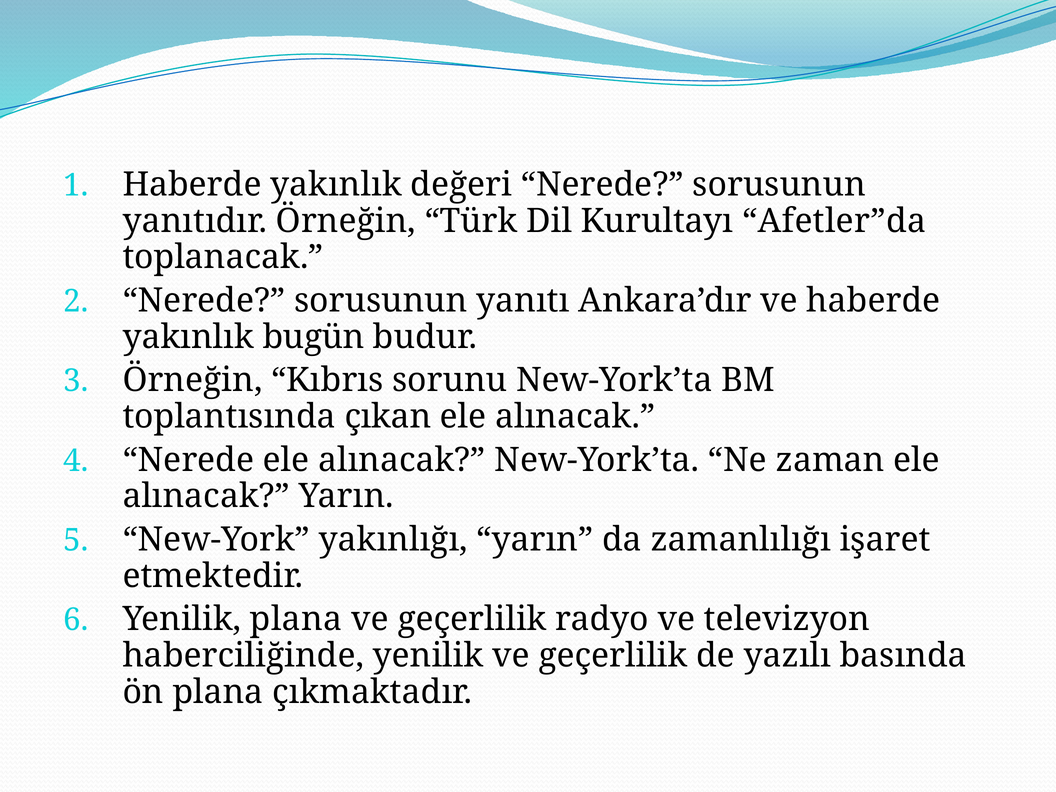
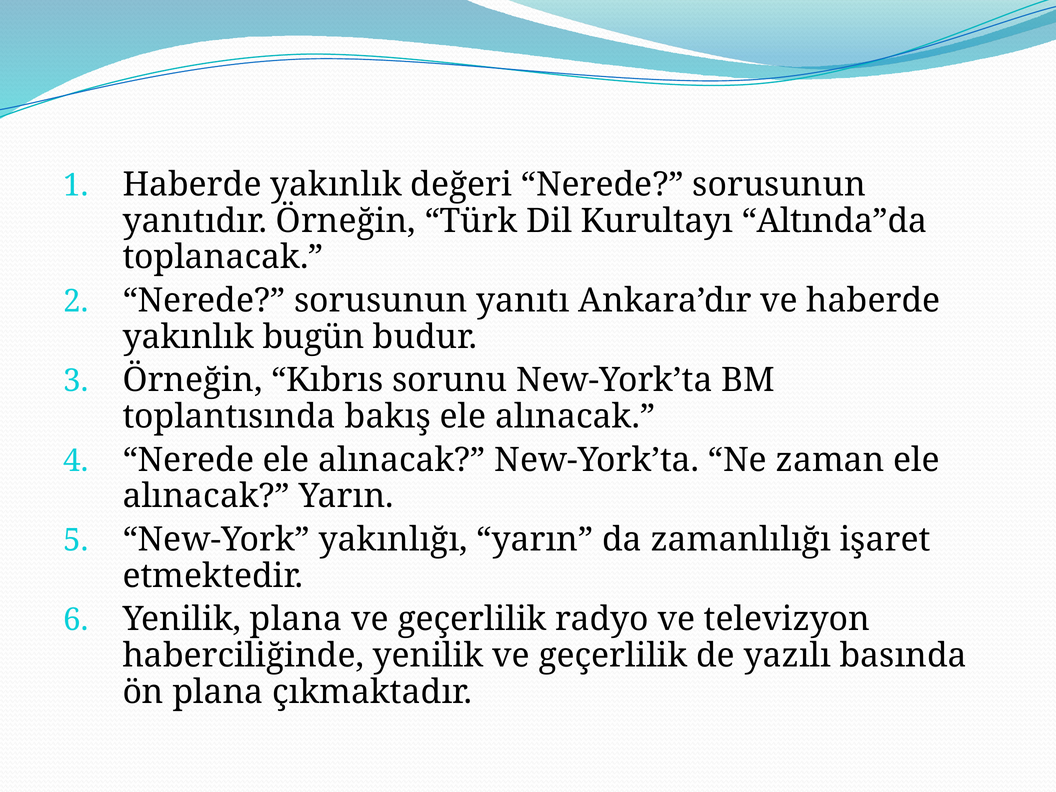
Afetler”da: Afetler”da -> Altında”da (834, 221)
çıkan: çıkan -> bakış (388, 417)
